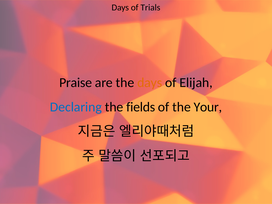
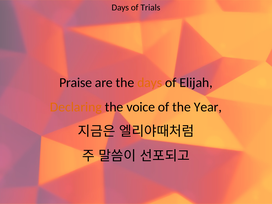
Declaring colour: blue -> orange (76, 107)
fields: fields -> voice (141, 107)
Your: Your -> Year (208, 107)
